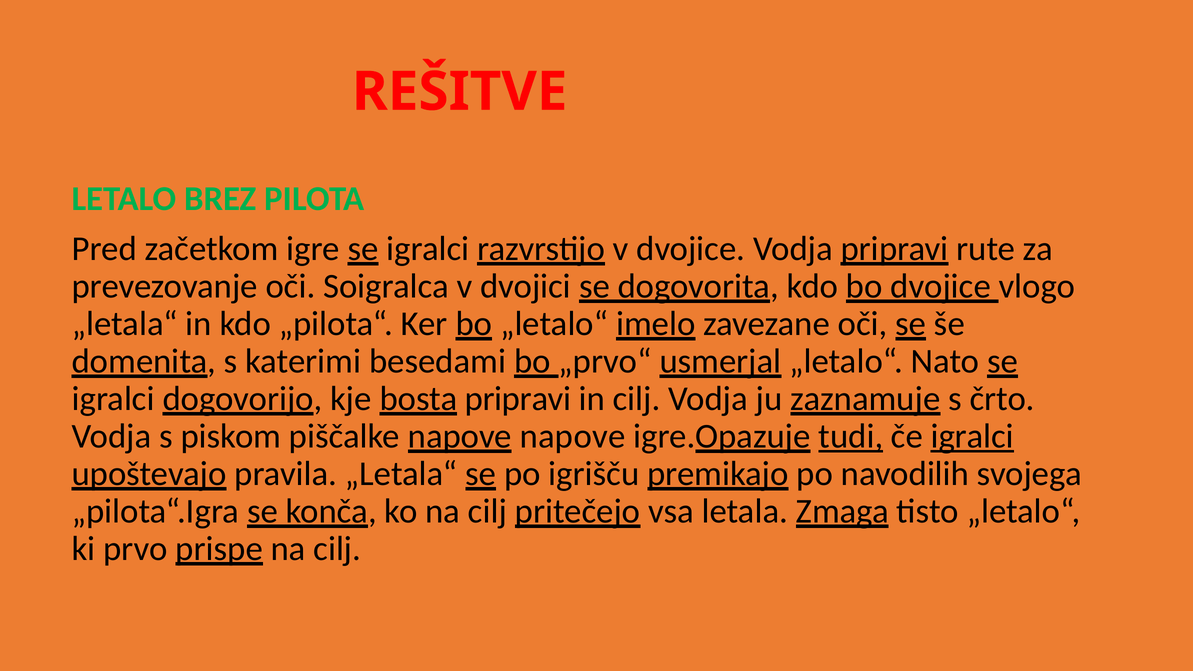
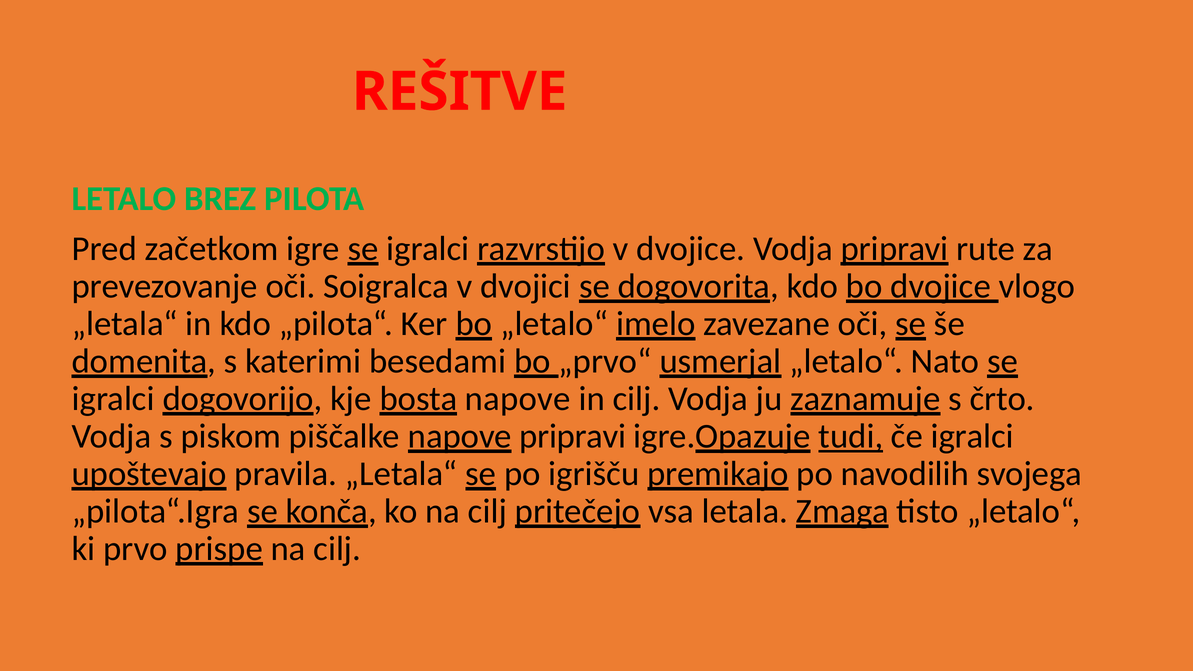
bosta pripravi: pripravi -> napove (518, 399)
napove napove: napove -> pripravi (573, 436)
igralci underline: present -> none (972, 436)
